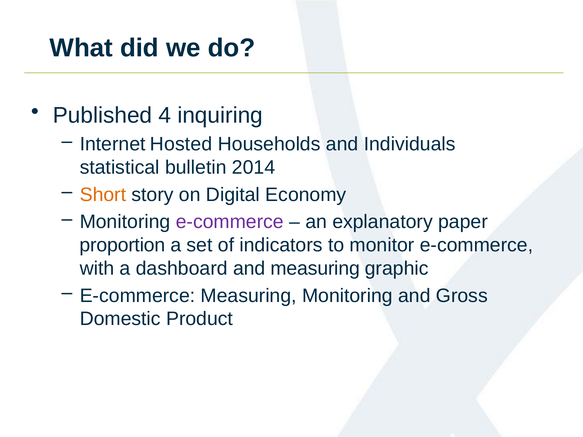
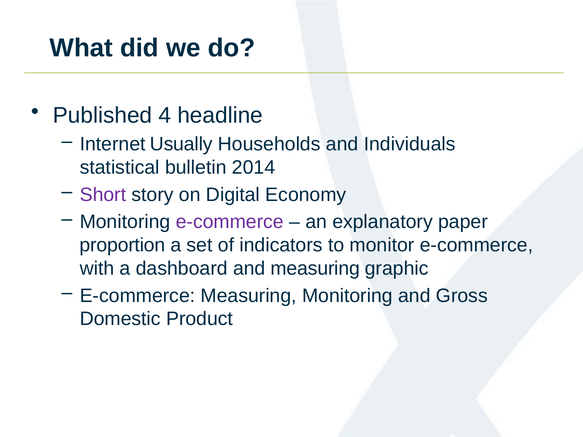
inquiring: inquiring -> headline (220, 115)
Hosted: Hosted -> Usually (181, 144)
Short colour: orange -> purple (103, 195)
